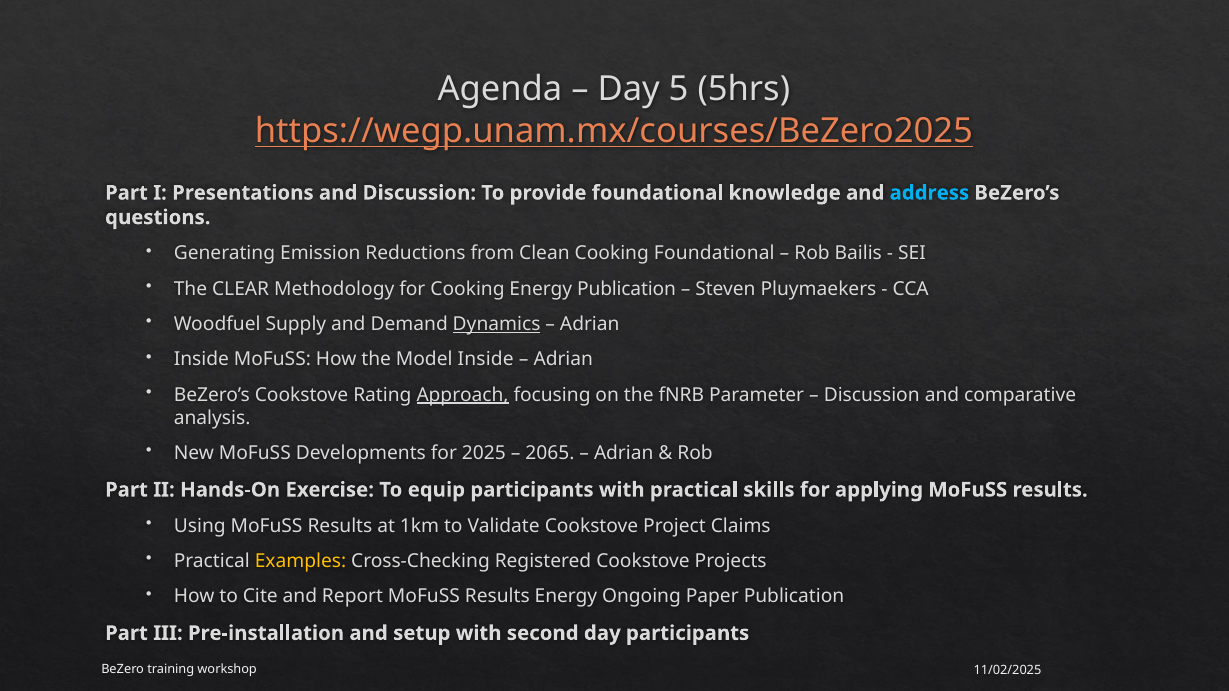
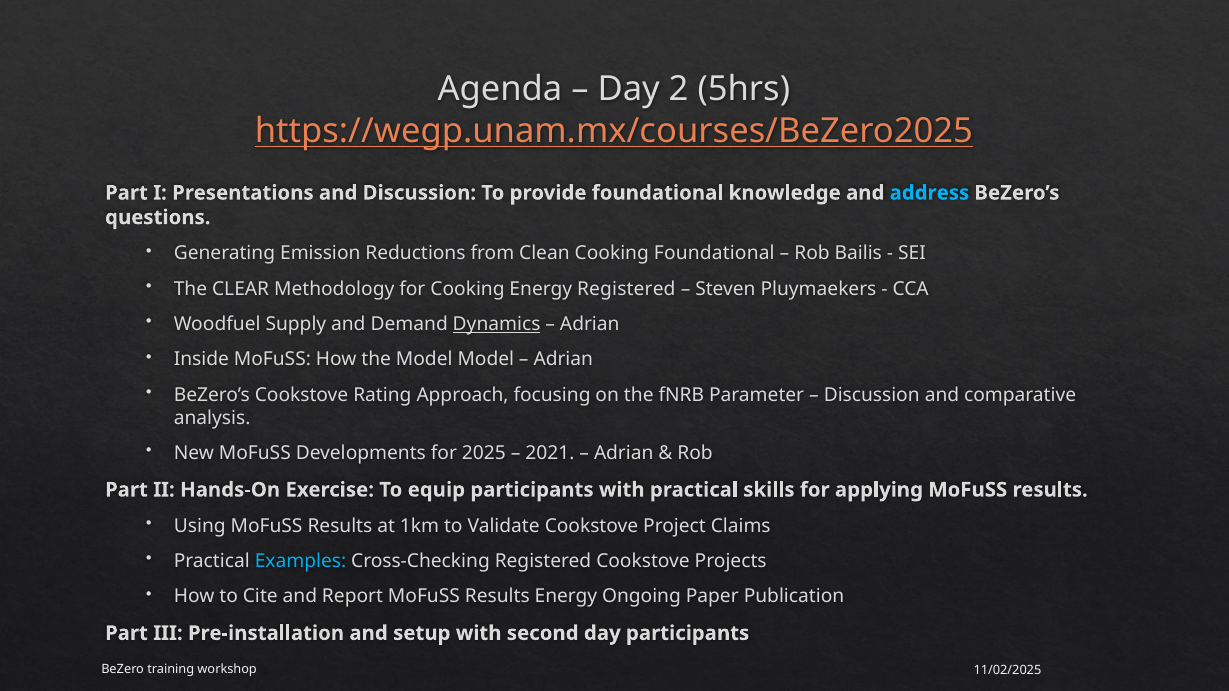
5: 5 -> 2 (679, 89)
Energy Publication: Publication -> Registered (626, 289)
Model Inside: Inside -> Model (486, 360)
Approach underline: present -> none (463, 395)
2065: 2065 -> 2021 (550, 453)
Examples colour: yellow -> light blue (300, 561)
